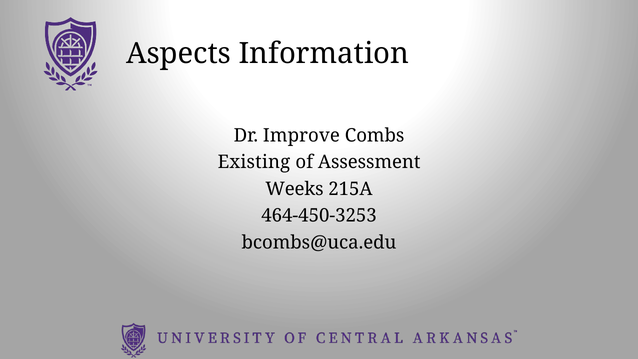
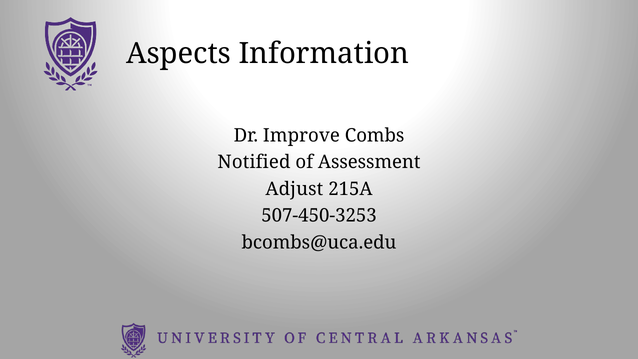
Existing: Existing -> Notified (254, 162)
Weeks: Weeks -> Adjust (294, 189)
464-450-3253: 464-450-3253 -> 507-450-3253 (319, 216)
